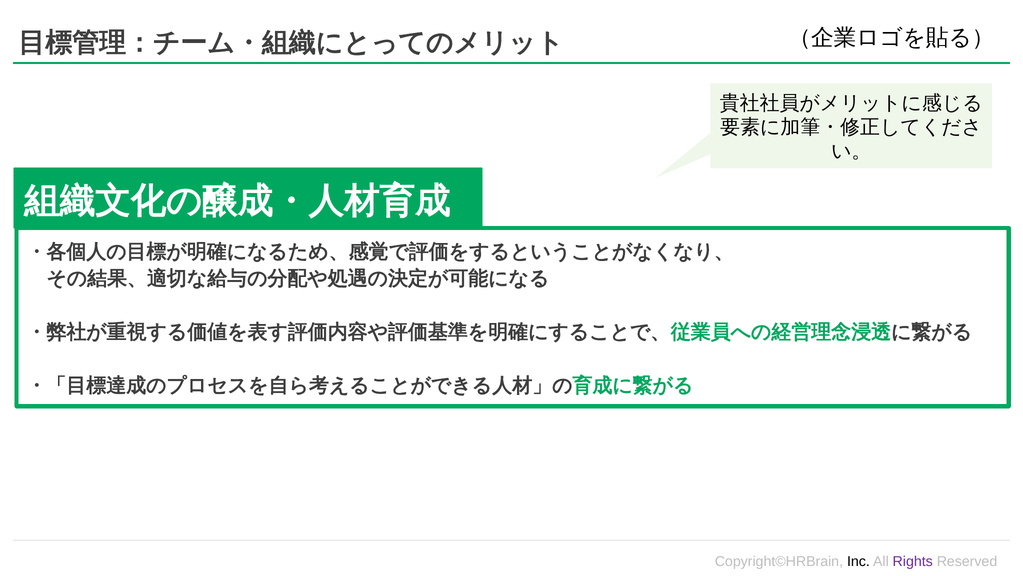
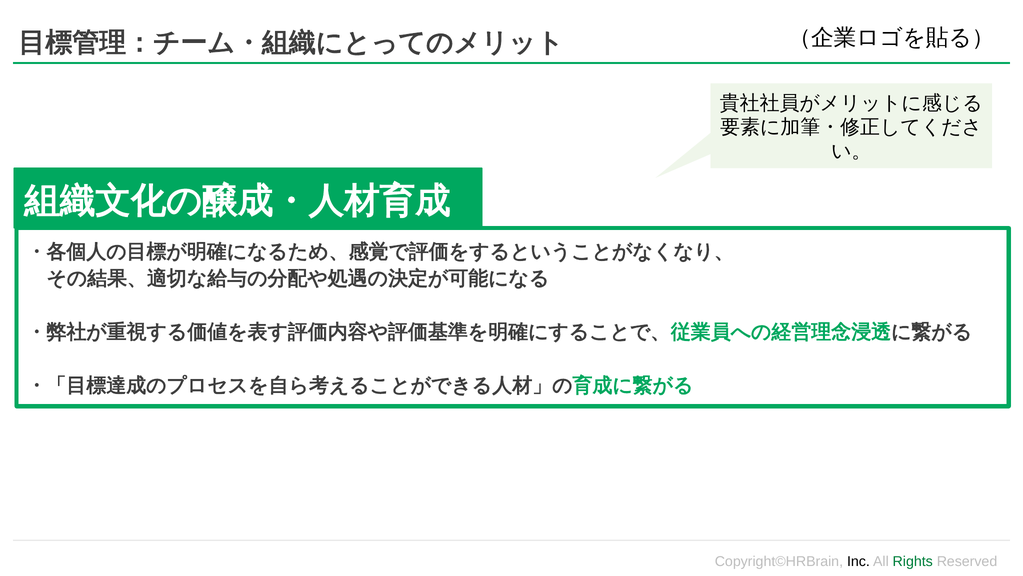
Rights colour: purple -> green (913, 561)
